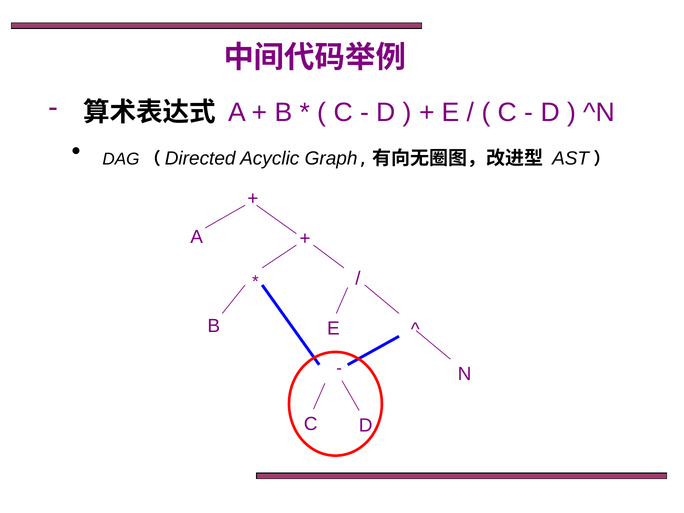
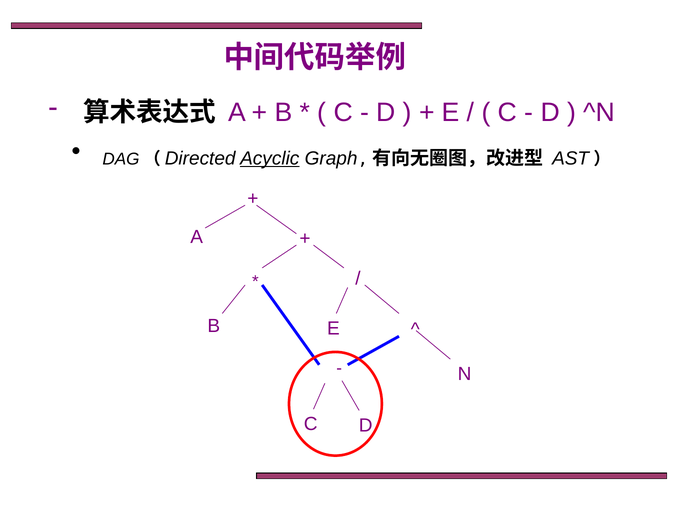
Acyclic underline: none -> present (270, 158)
